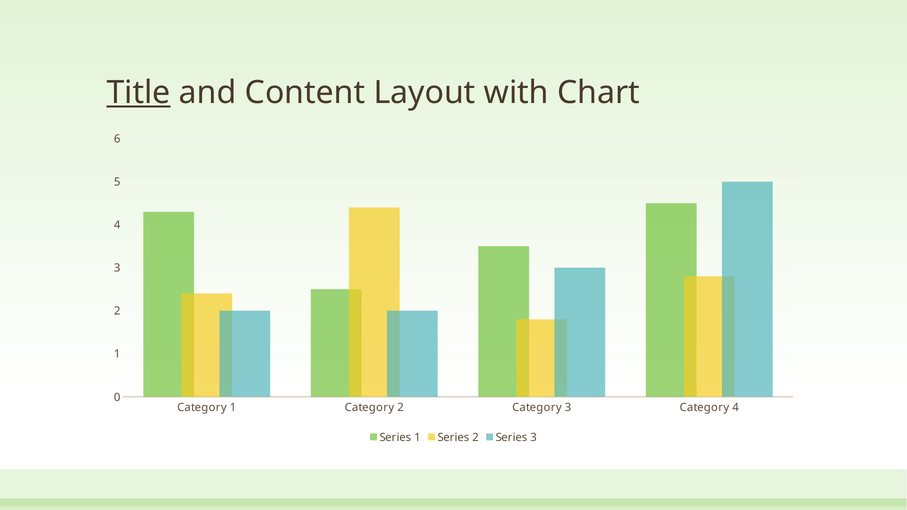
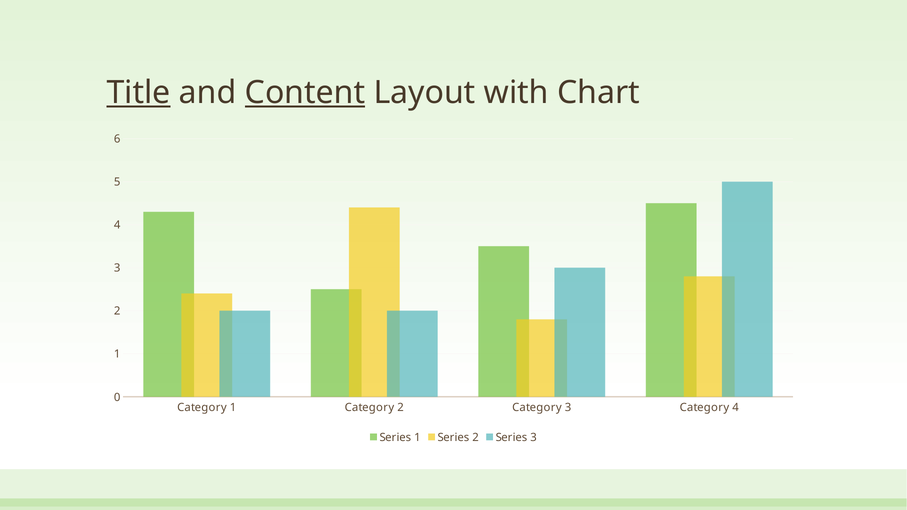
Content underline: none -> present (305, 93)
